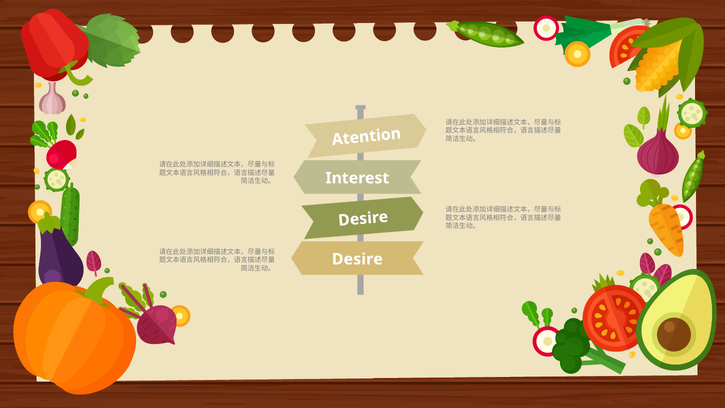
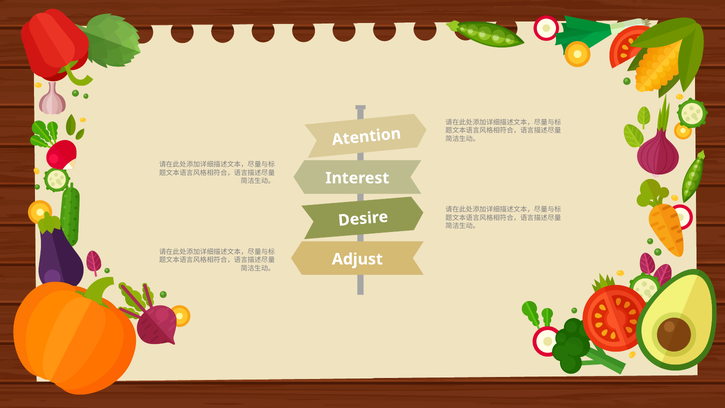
Desire: Desire -> Adjust (357, 259)
